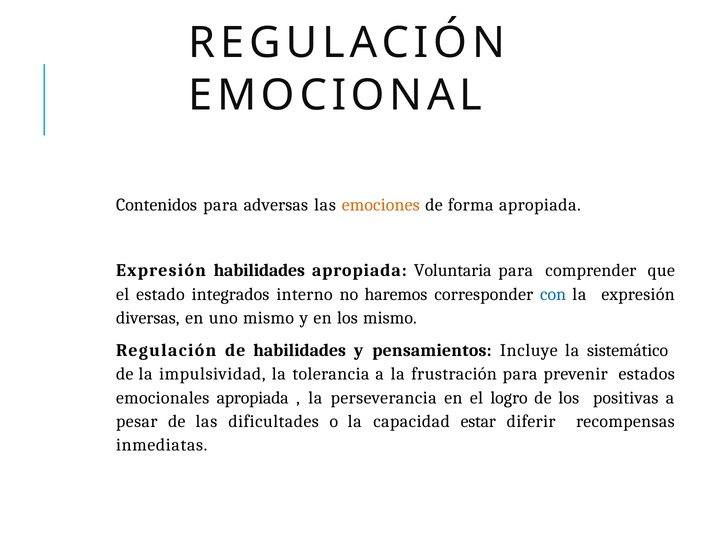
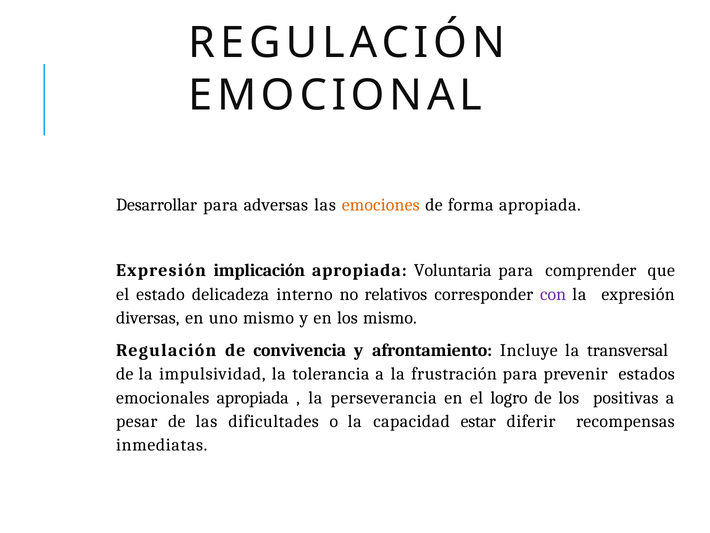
Contenidos: Contenidos -> Desarrollar (157, 205)
Expresión habilidades: habilidades -> implicación (259, 270)
integrados: integrados -> delicadeza (230, 294)
haremos: haremos -> relativos (396, 294)
con colour: blue -> purple (553, 294)
de habilidades: habilidades -> convivencia (300, 350)
pensamientos: pensamientos -> afrontamiento (432, 350)
sistemático: sistemático -> transversal (628, 350)
